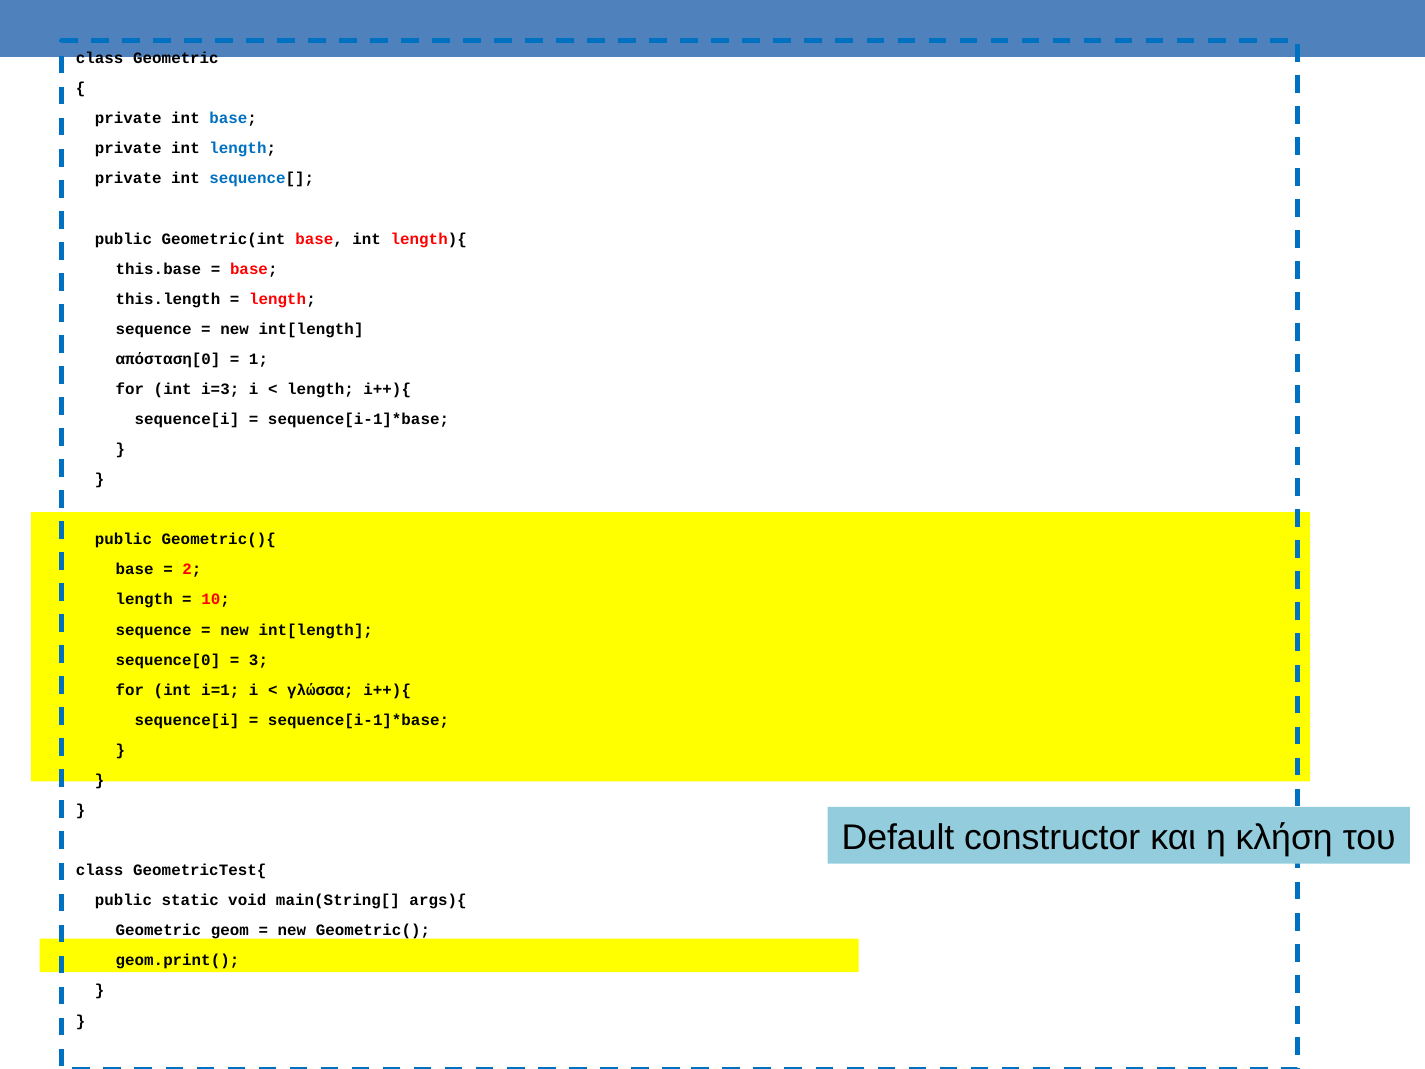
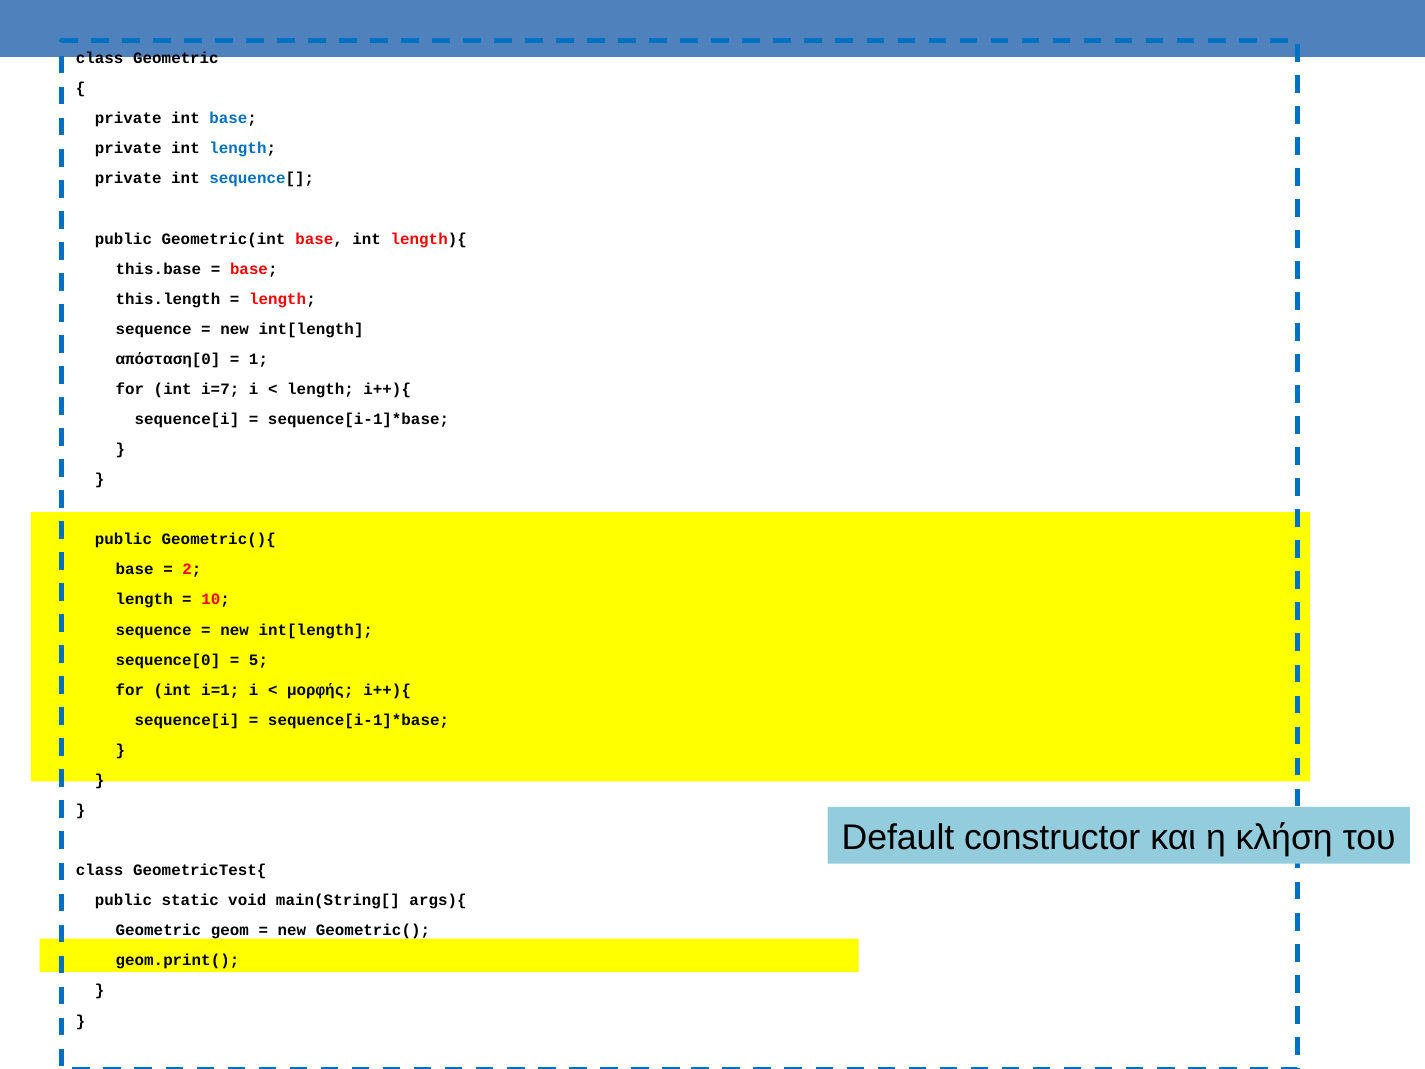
i=3: i=3 -> i=7 (220, 389)
3: 3 -> 5 (258, 660)
γλώσσα: γλώσσα -> μορφής (320, 690)
